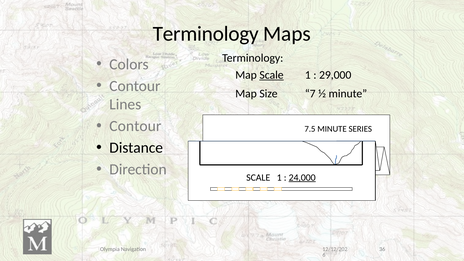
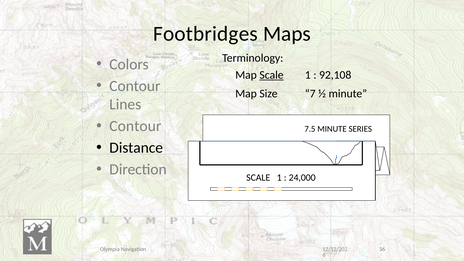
Terminology: Terminology -> Footbridges (205, 34)
29,000: 29,000 -> 92,108 (335, 75)
24,000 underline: present -> none (302, 177)
